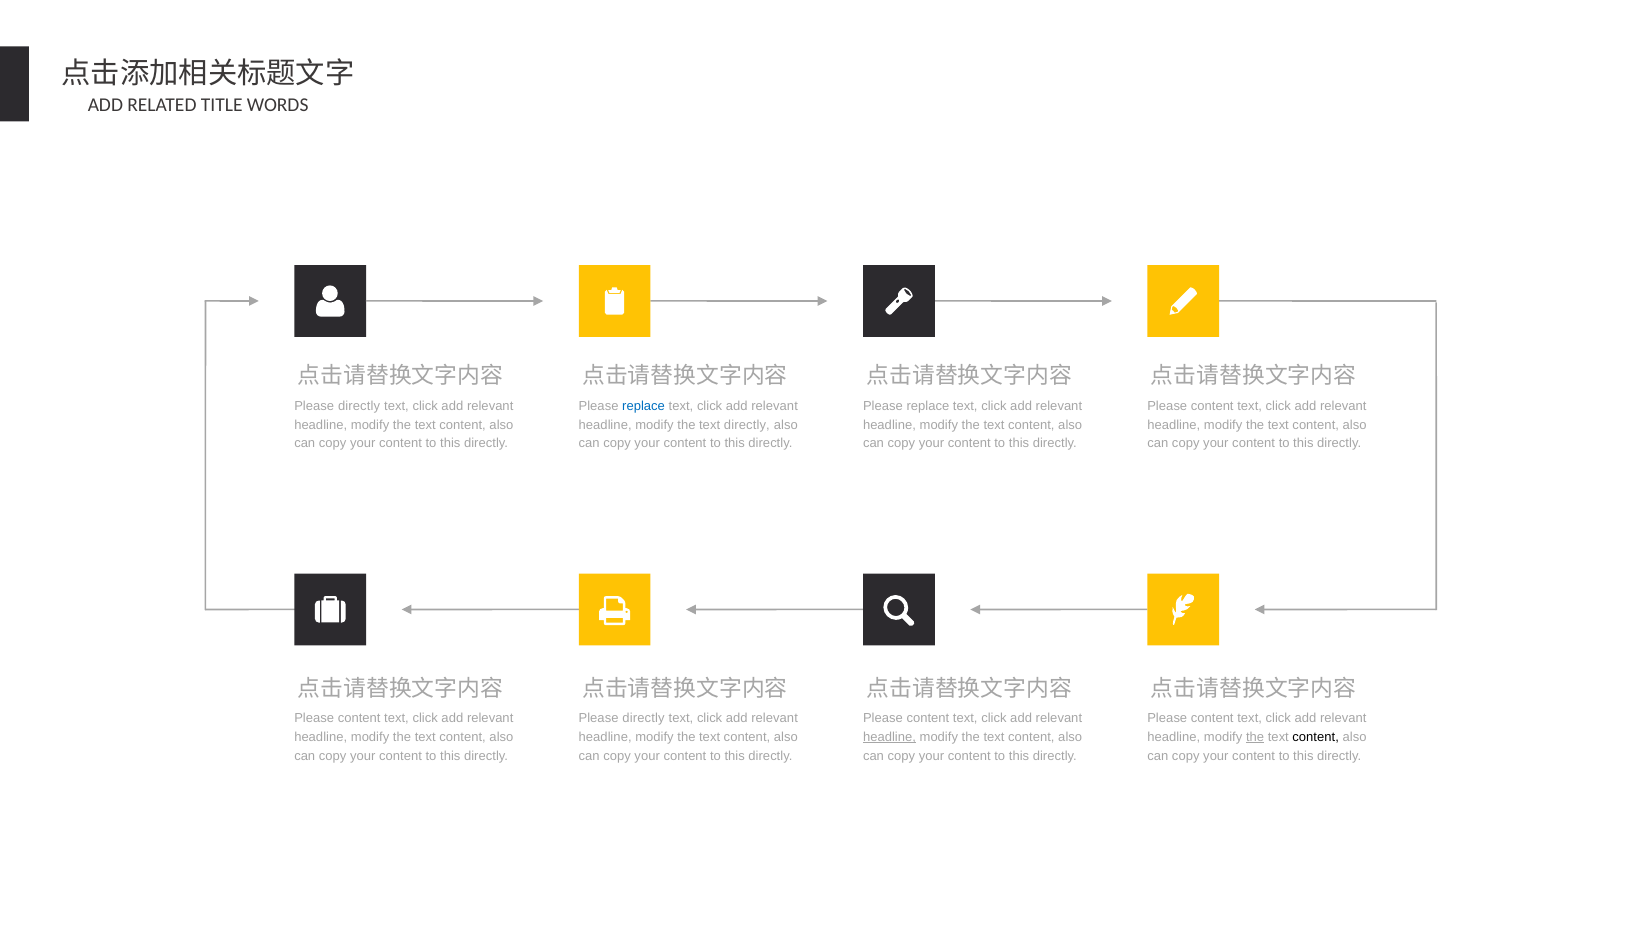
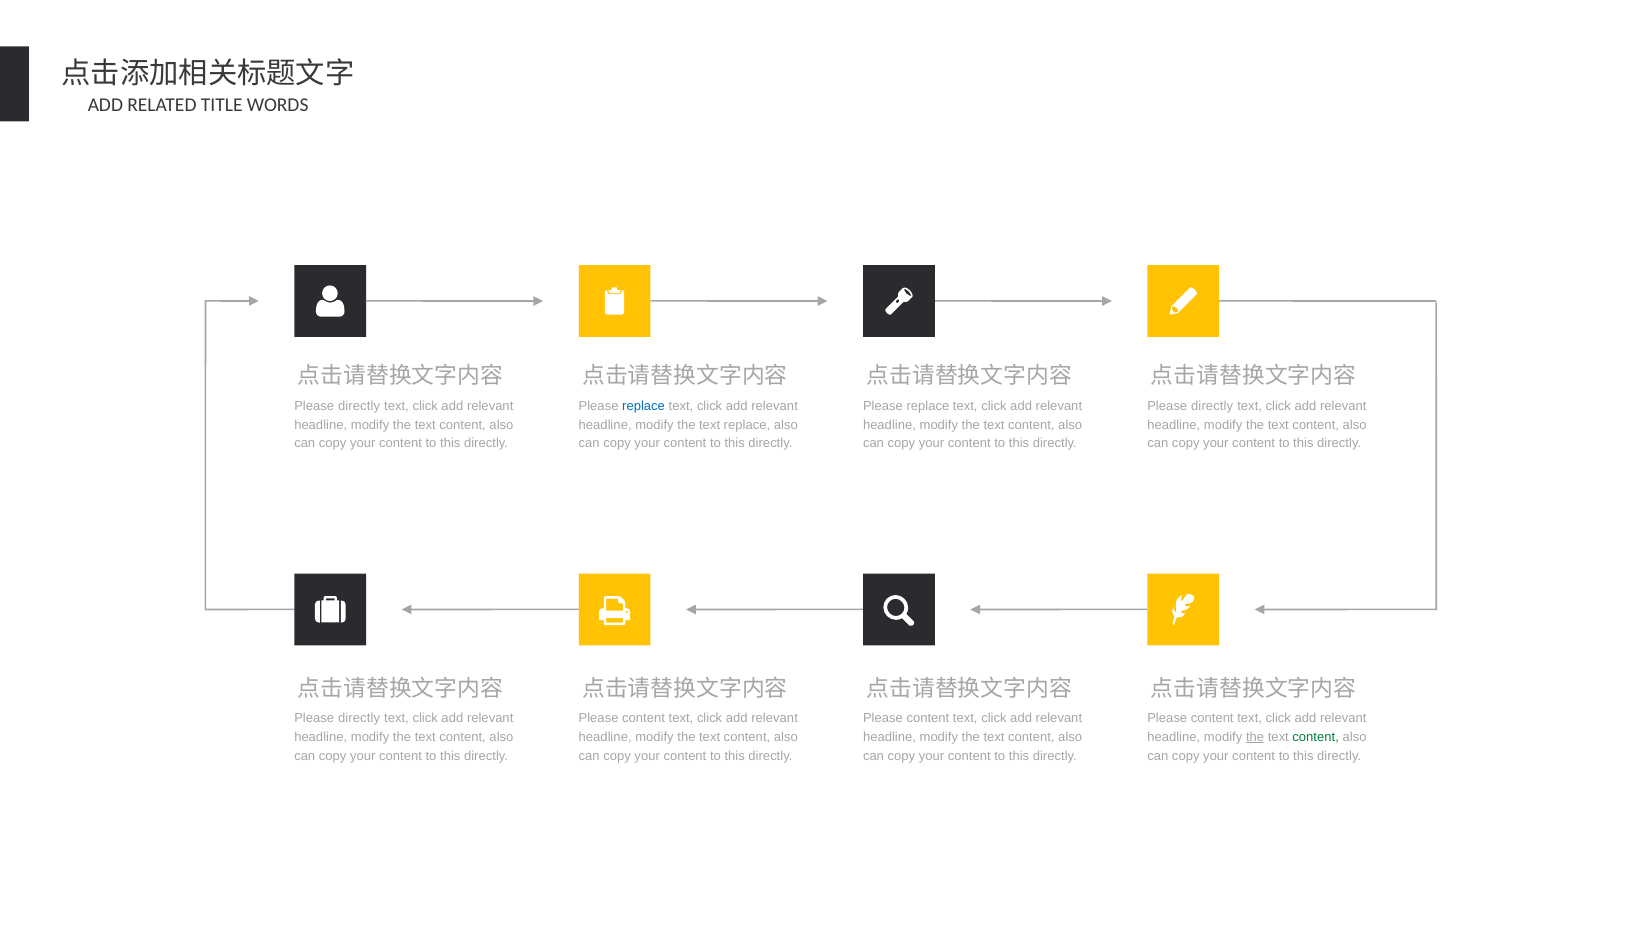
content: content -> directly (1212, 406)
text directly: directly -> replace (747, 425)
content: content -> directly (359, 718)
directly: directly -> content (644, 718)
headline underline: present -> none (890, 737)
content colour: black -> green (1316, 737)
